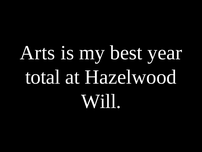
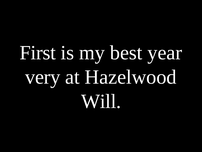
Arts: Arts -> First (38, 53)
total: total -> very (43, 77)
